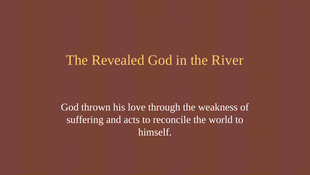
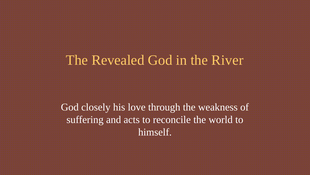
thrown: thrown -> closely (96, 107)
